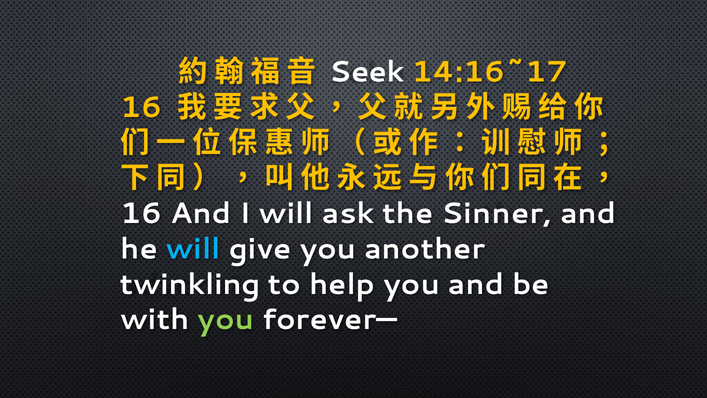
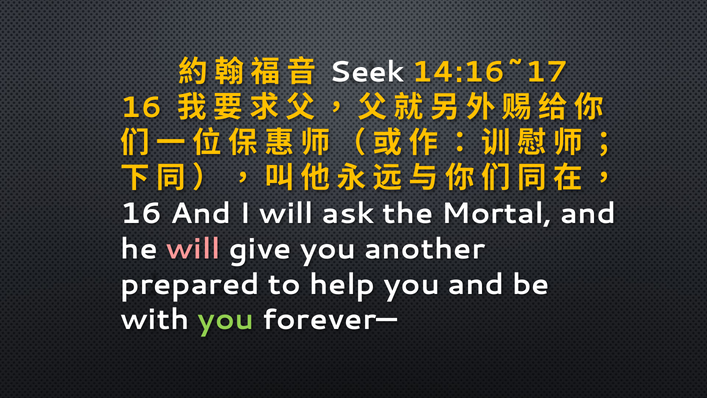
Sinner: Sinner -> Mortal (497, 213)
will colour: light blue -> pink (193, 249)
twinkling: twinkling -> prepared (190, 284)
